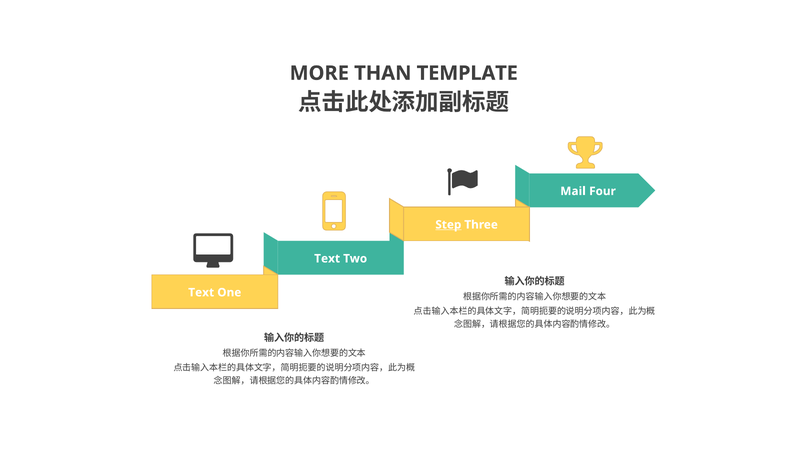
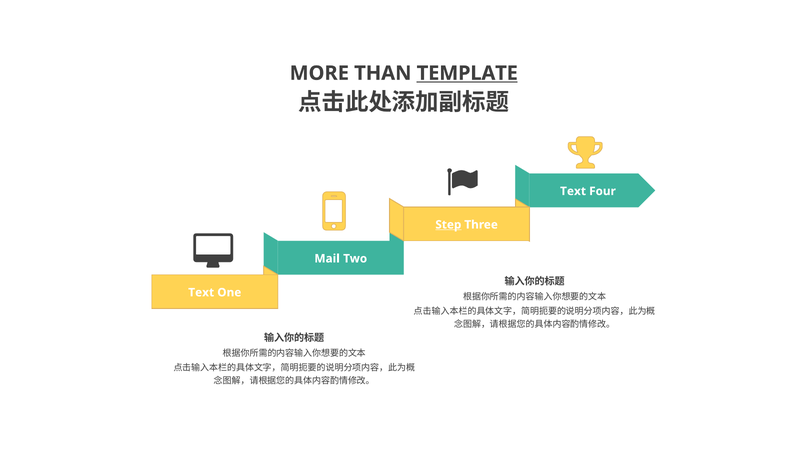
TEMPLATE underline: none -> present (467, 73)
Mail: Mail -> Text (573, 191)
Text: Text -> Mail (327, 258)
